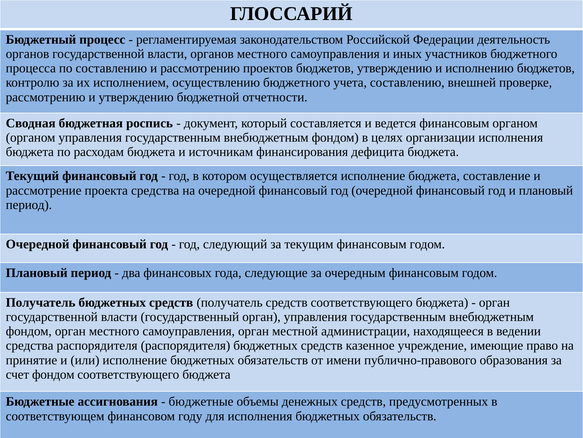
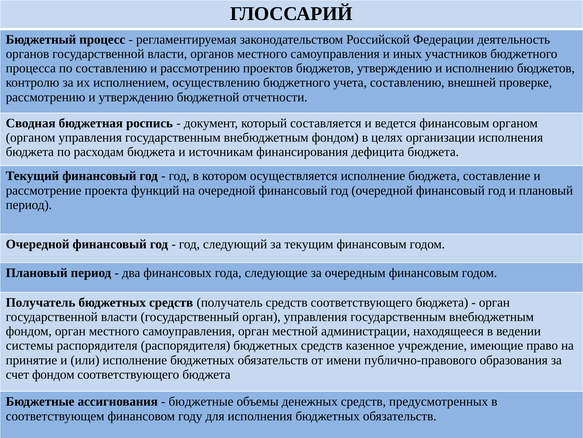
проекта средства: средства -> функций (155, 190)
средства: средства -> системы (30, 345)
